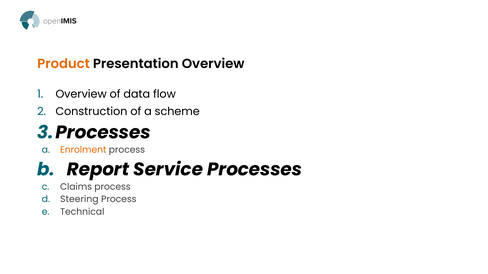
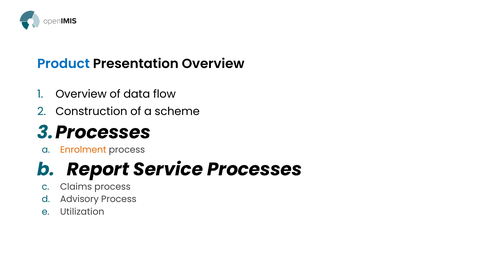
Product colour: orange -> blue (64, 64)
Steering: Steering -> Advisory (79, 200)
Technical: Technical -> Utilization (82, 212)
